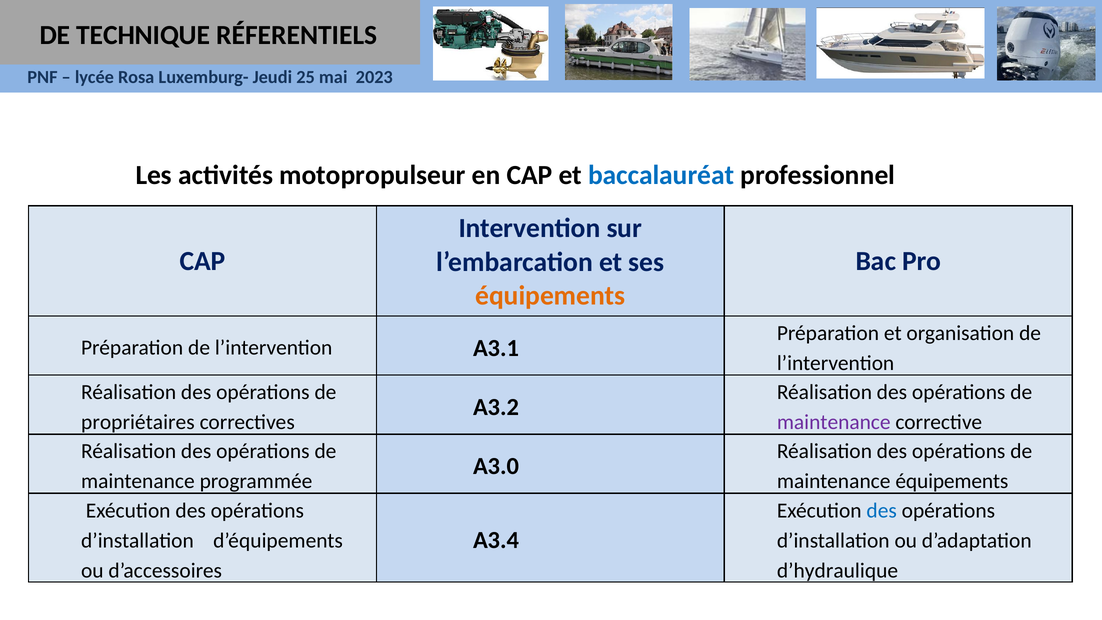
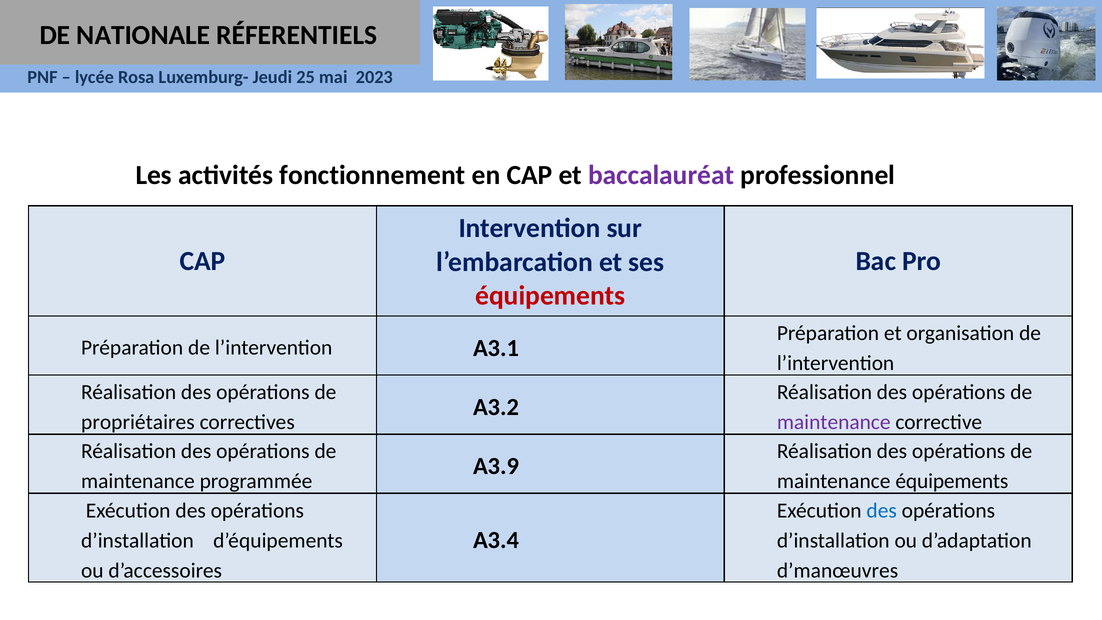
TECHNIQUE: TECHNIQUE -> NATIONALE (143, 35)
motopropulseur: motopropulseur -> fonctionnement (372, 175)
baccalauréat colour: blue -> purple (661, 175)
équipements colour: orange -> red (550, 296)
A3.0: A3.0 -> A3.9 (496, 466)
d’hydraulique: d’hydraulique -> d’manœuvres (838, 570)
